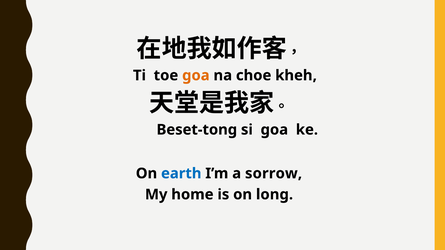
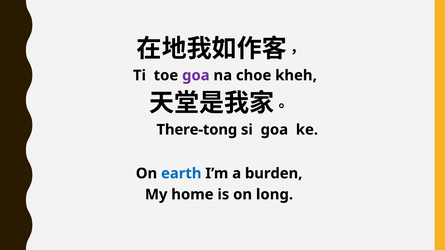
goa colour: orange -> purple (196, 75)
Beset-tong: Beset-tong -> There-tong (197, 130)
sorrow: sorrow -> burden (274, 174)
